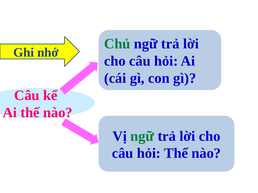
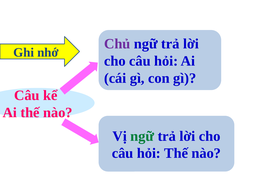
Chủ colour: green -> purple (117, 44)
